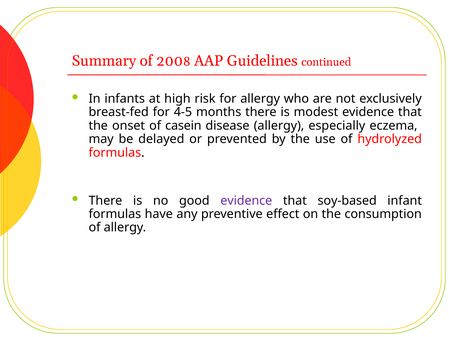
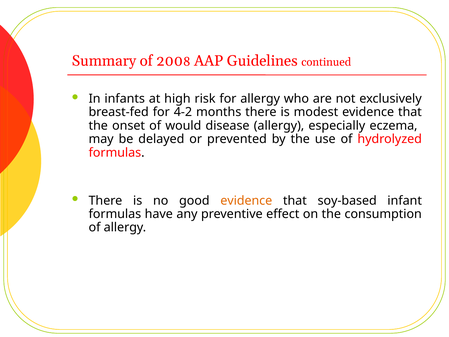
4-5: 4-5 -> 4-2 (183, 112)
casein: casein -> would (183, 126)
evidence colour: purple -> orange (246, 200)
